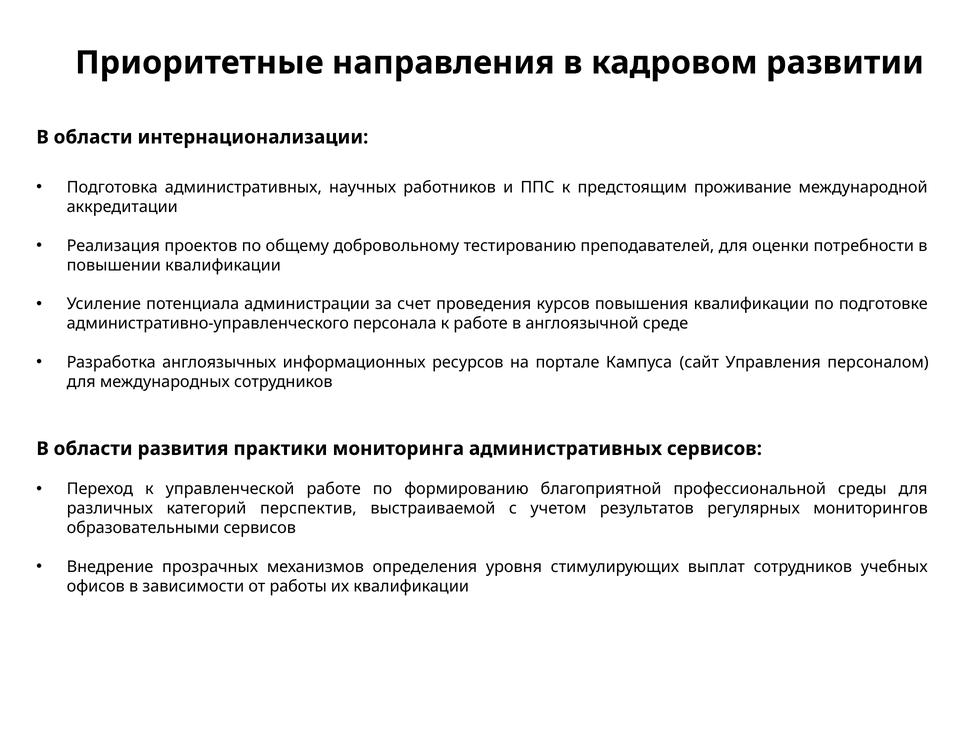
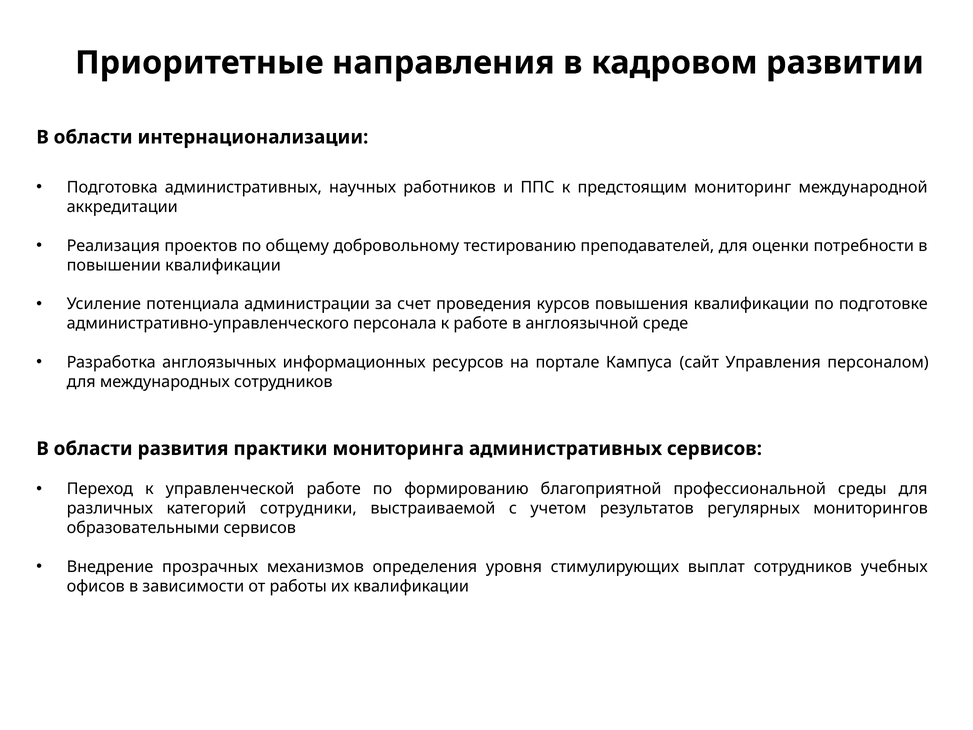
проживание: проживание -> мониторинг (743, 187)
перспектив: перспектив -> сотрудники (308, 508)
